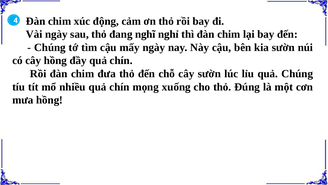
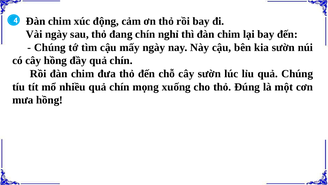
đang nghĩ: nghĩ -> chín (145, 34)
